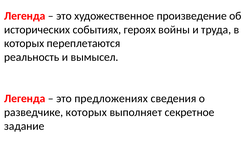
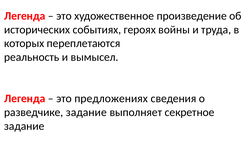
разведчике которых: которых -> задание (86, 112)
